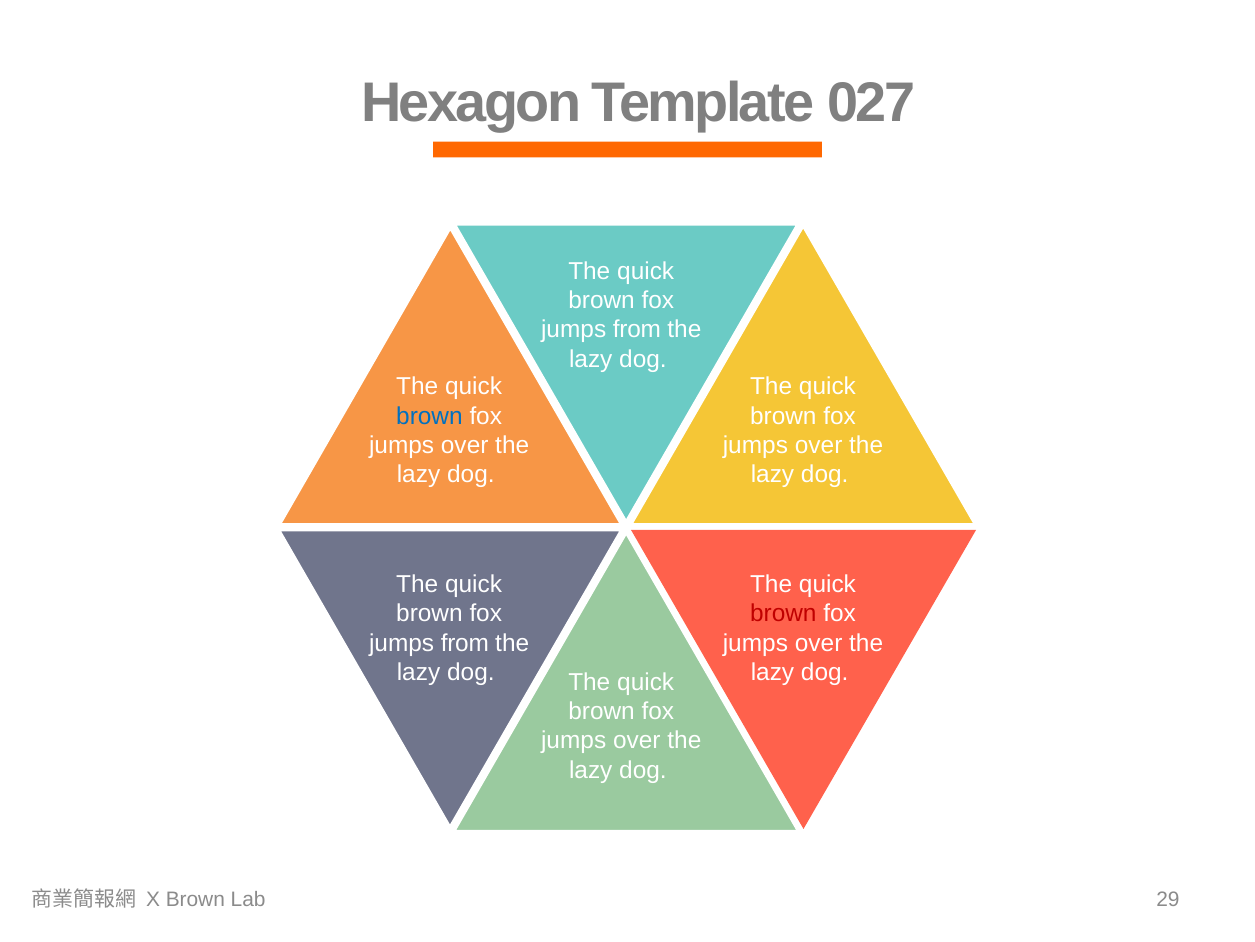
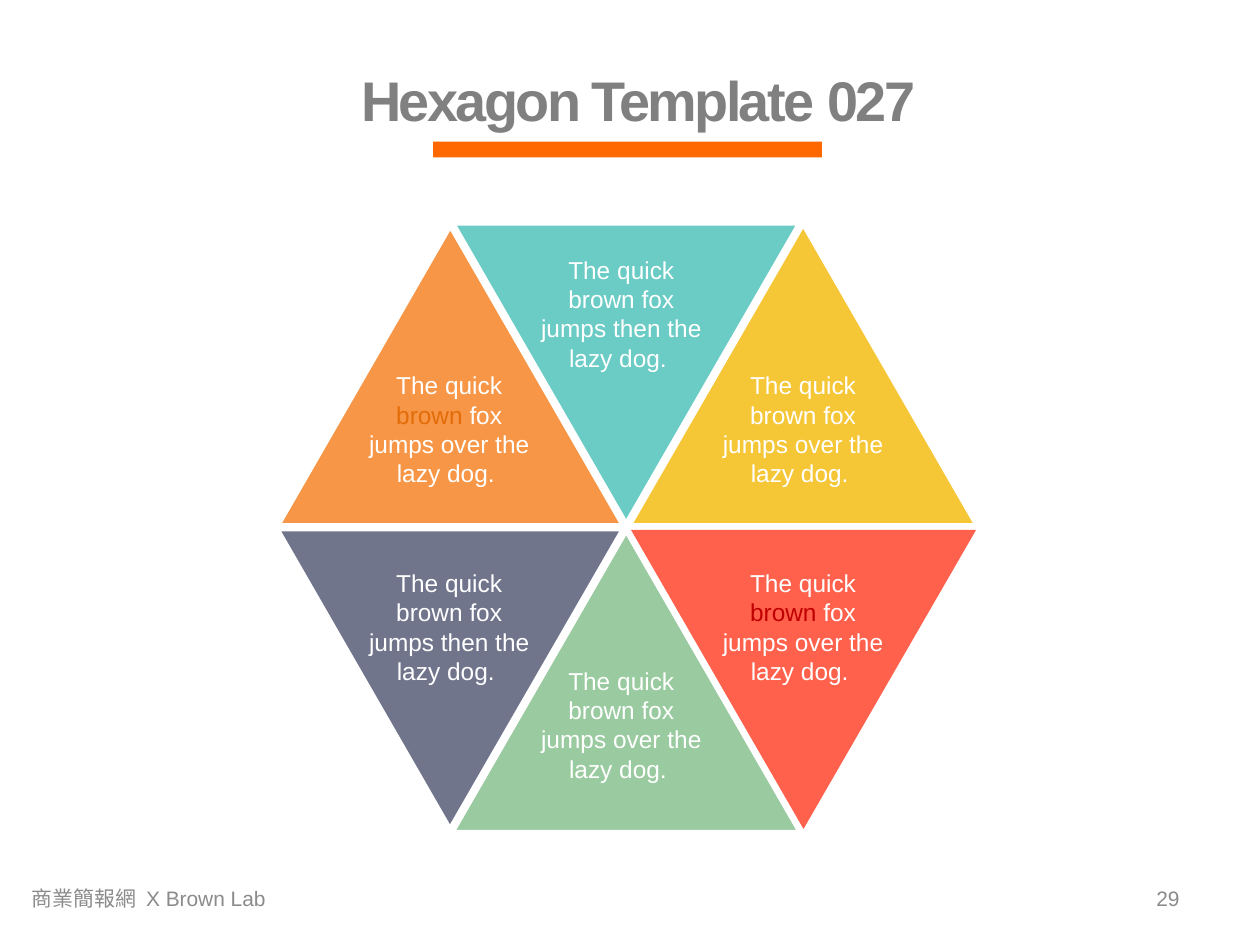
from: from -> then (637, 330)
brown colour: blue -> orange (429, 416)
from: from -> then (465, 642)
